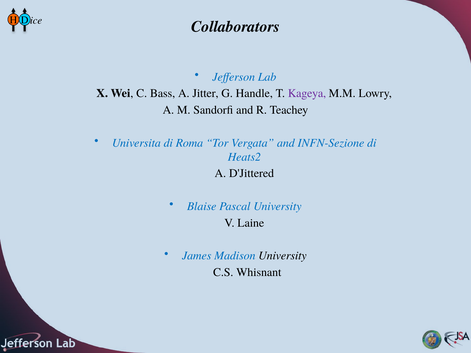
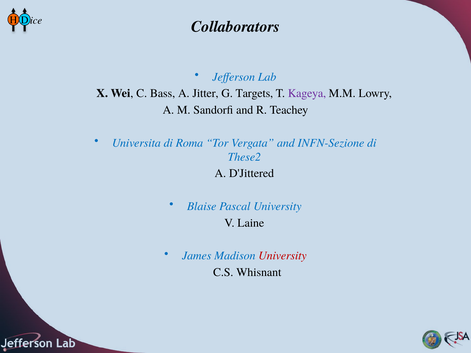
Handle: Handle -> Targets (254, 93)
Heats2: Heats2 -> These2 (244, 157)
University colour: black -> red (282, 256)
